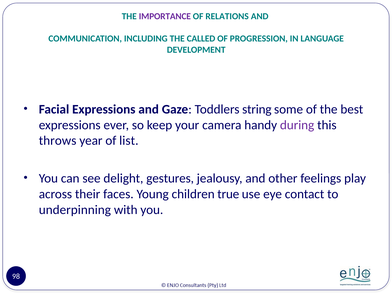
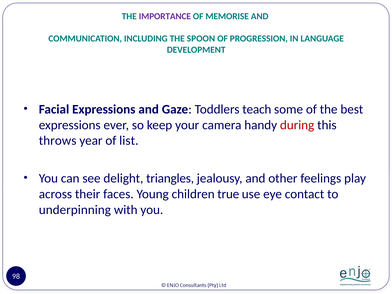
RELATIONS: RELATIONS -> MEMORISE (227, 16)
CALLED: CALLED -> SPOON (201, 39)
string: string -> teach (257, 109)
during colour: purple -> red (297, 125)
gestures: gestures -> triangles (170, 178)
